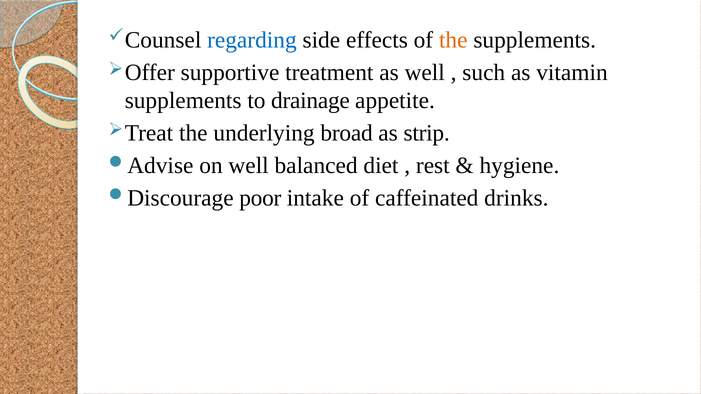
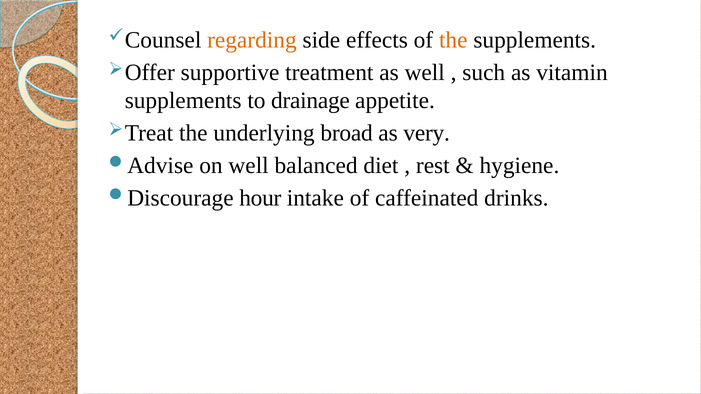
regarding colour: blue -> orange (252, 40)
strip: strip -> very (427, 133)
poor: poor -> hour (260, 198)
